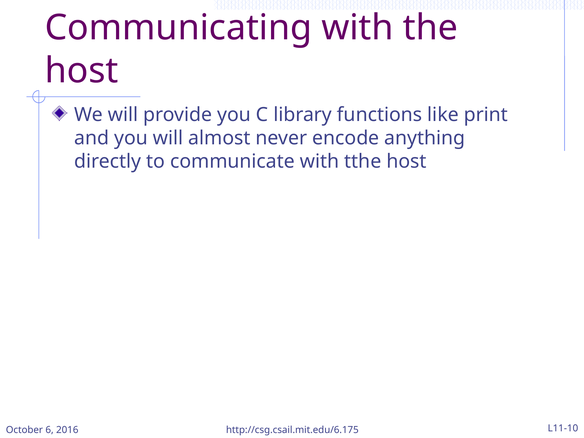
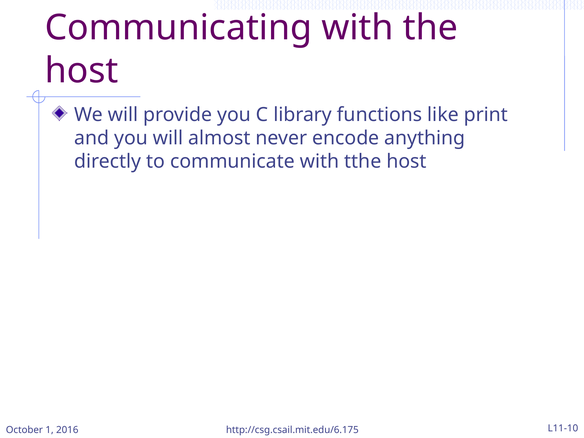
6: 6 -> 1 (50, 430)
